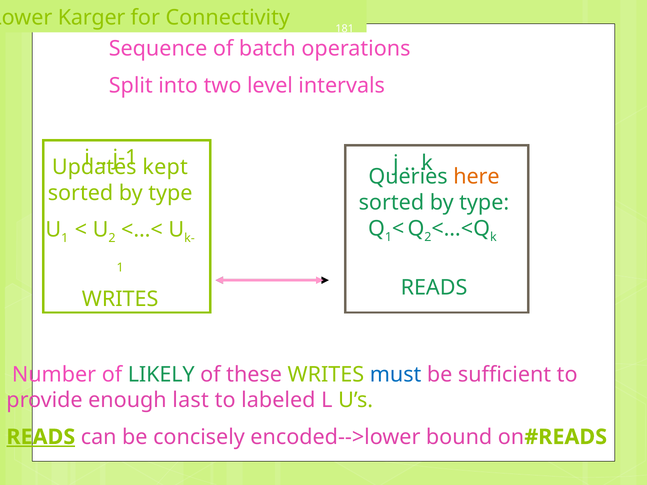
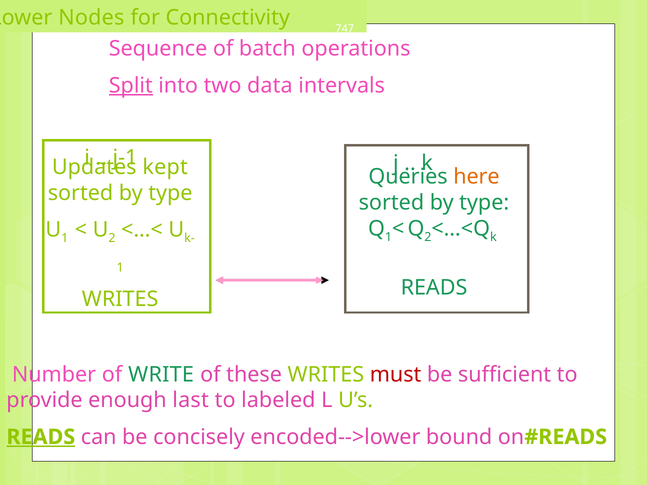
Karger: Karger -> Nodes (91, 18)
181: 181 -> 747 (345, 29)
Split underline: none -> present (131, 86)
level: level -> data (270, 86)
LIKELY: LIKELY -> WRITE (161, 375)
must colour: blue -> red (396, 375)
